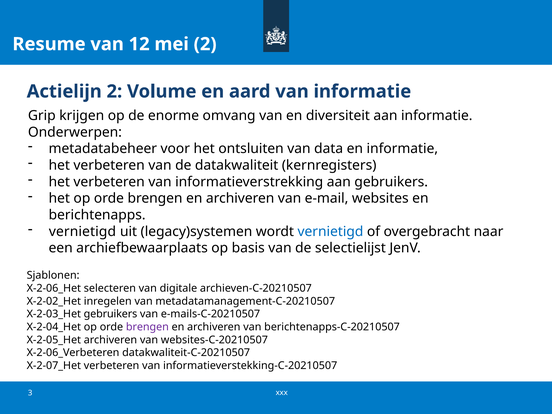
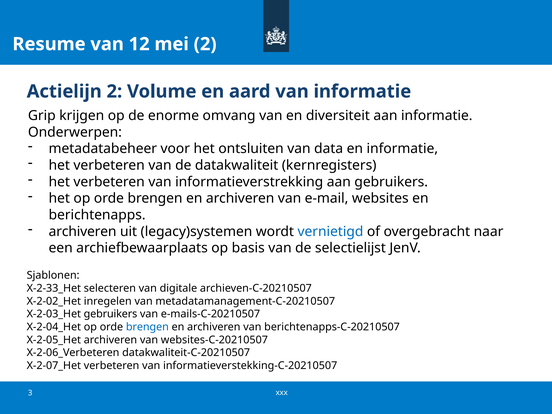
vernietigd: vernietigd -> archiveren (83, 232)
X-2-06_Het: X-2-06_Het -> X-2-33_Het (54, 288)
brengen colour: purple -> blue (147, 327)
